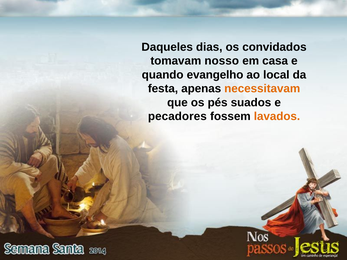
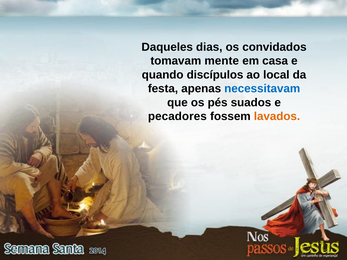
nosso: nosso -> mente (222, 61)
evangelho: evangelho -> discípulos (215, 75)
necessitavam colour: orange -> blue (262, 89)
